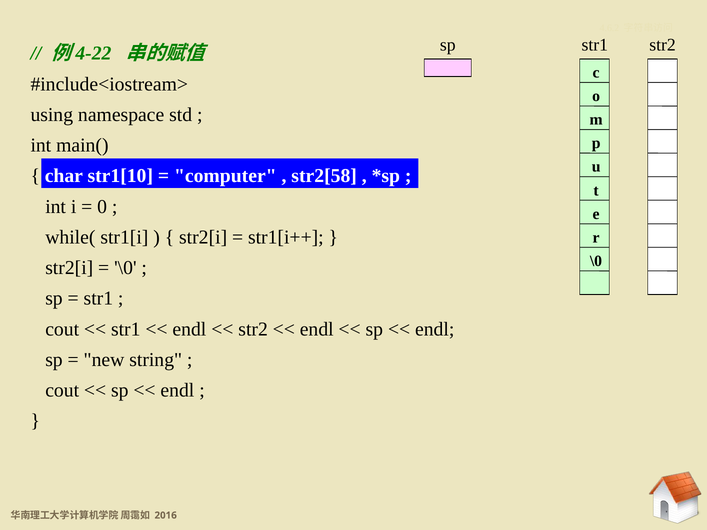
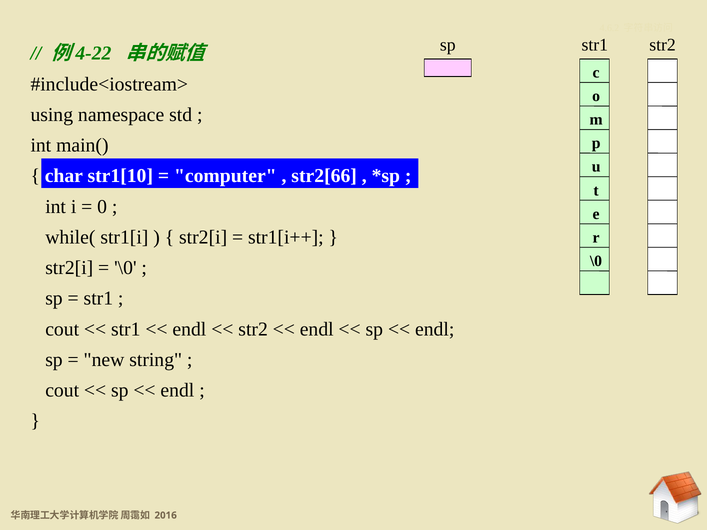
str2[58: str2[58 -> str2[66 (324, 176)
